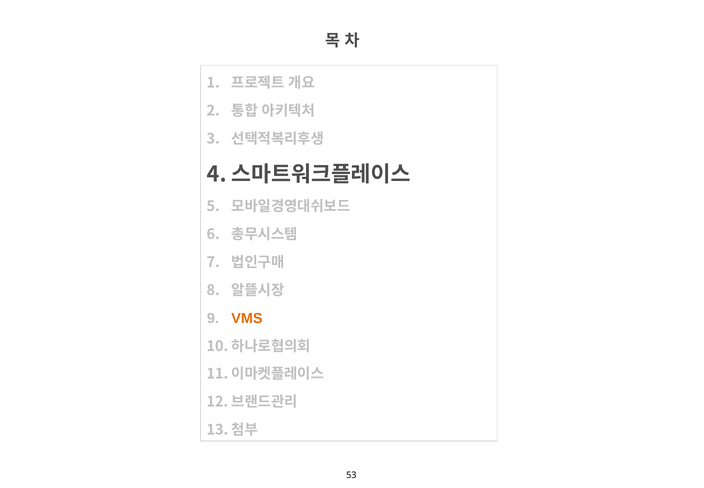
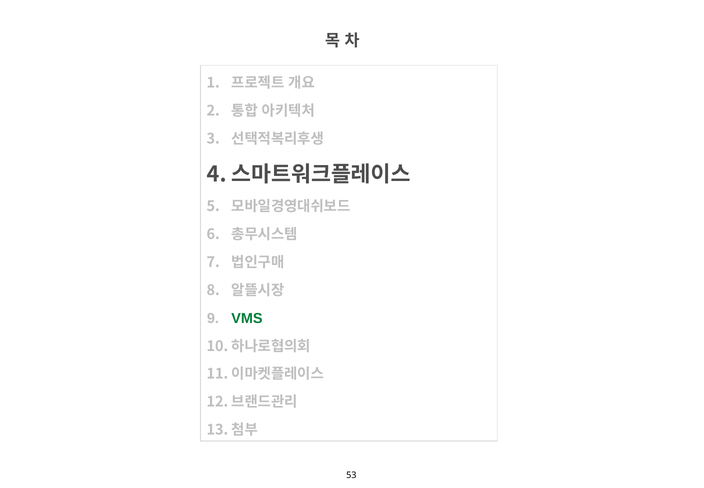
VMS colour: orange -> green (247, 318)
